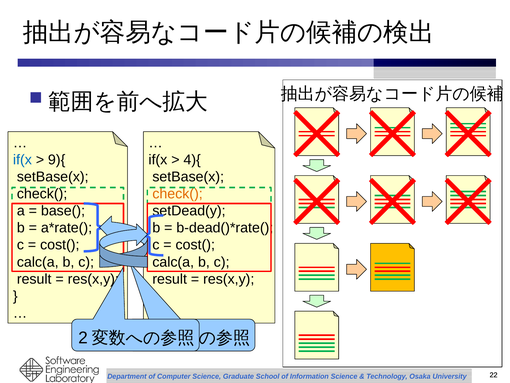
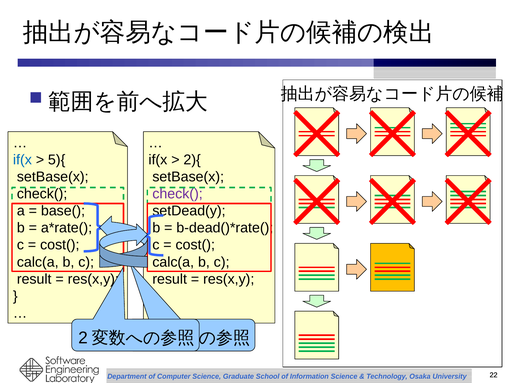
9){: 9){ -> 5){ (57, 160)
4){: 4){ -> 2){ (192, 160)
check( colour: orange -> purple (178, 194)
